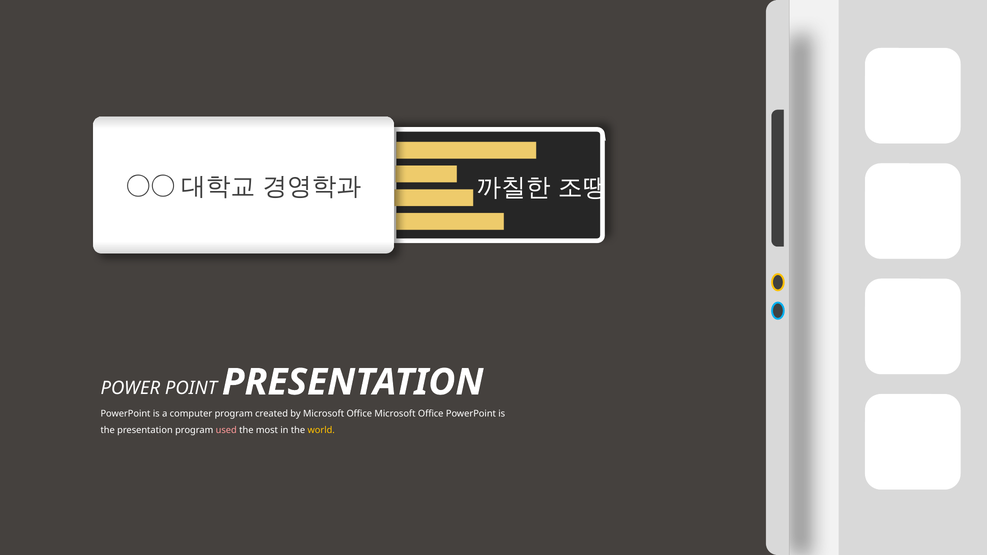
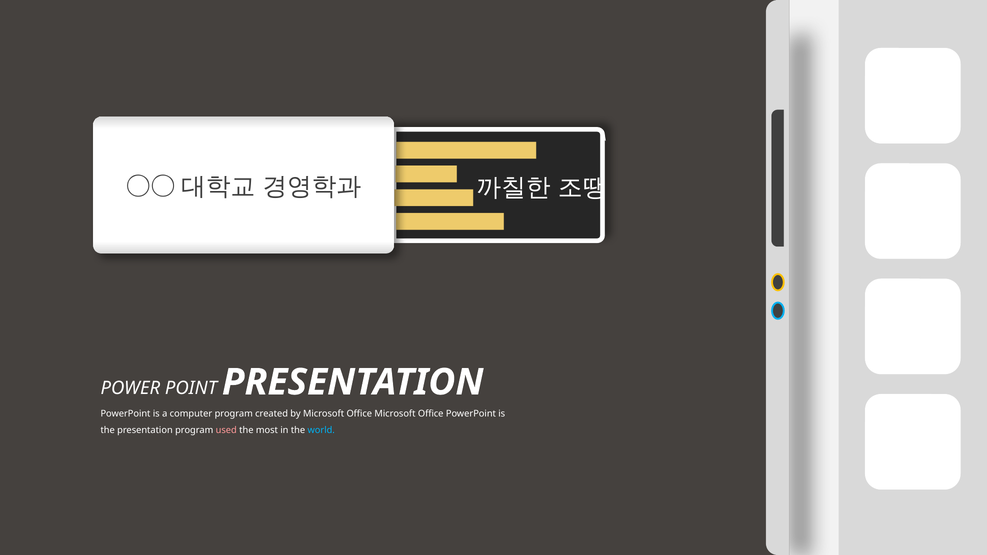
world colour: yellow -> light blue (321, 430)
